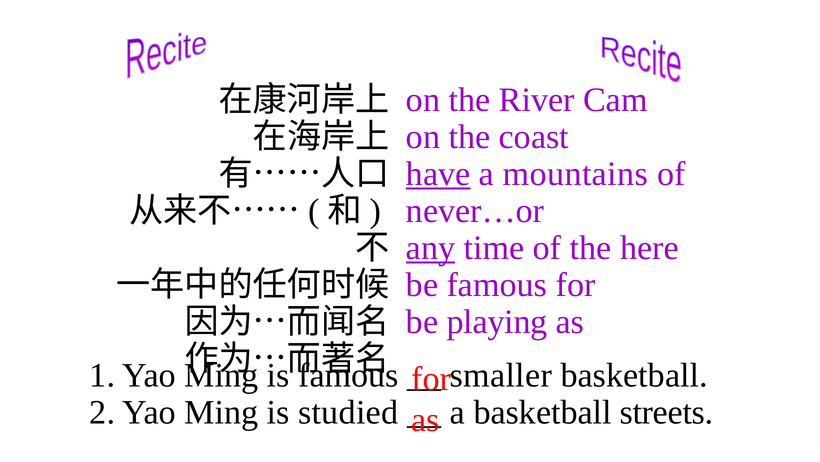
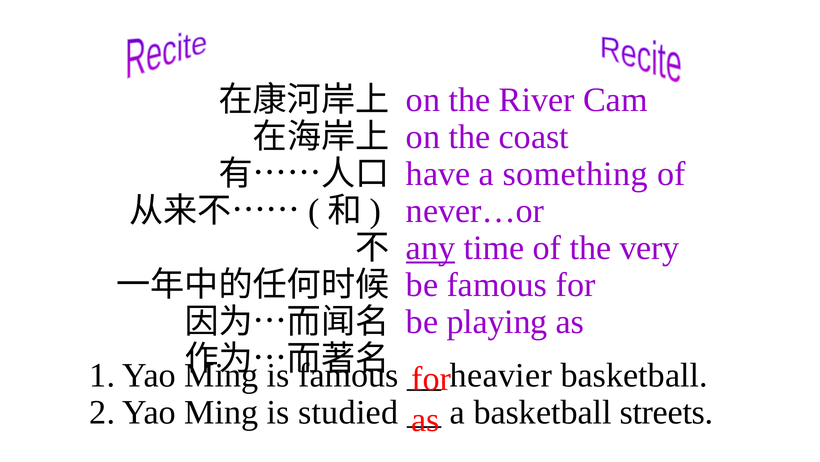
have underline: present -> none (438, 174)
mountains: mountains -> something (575, 174)
here: here -> very (650, 247)
smaller: smaller -> heavier (501, 375)
